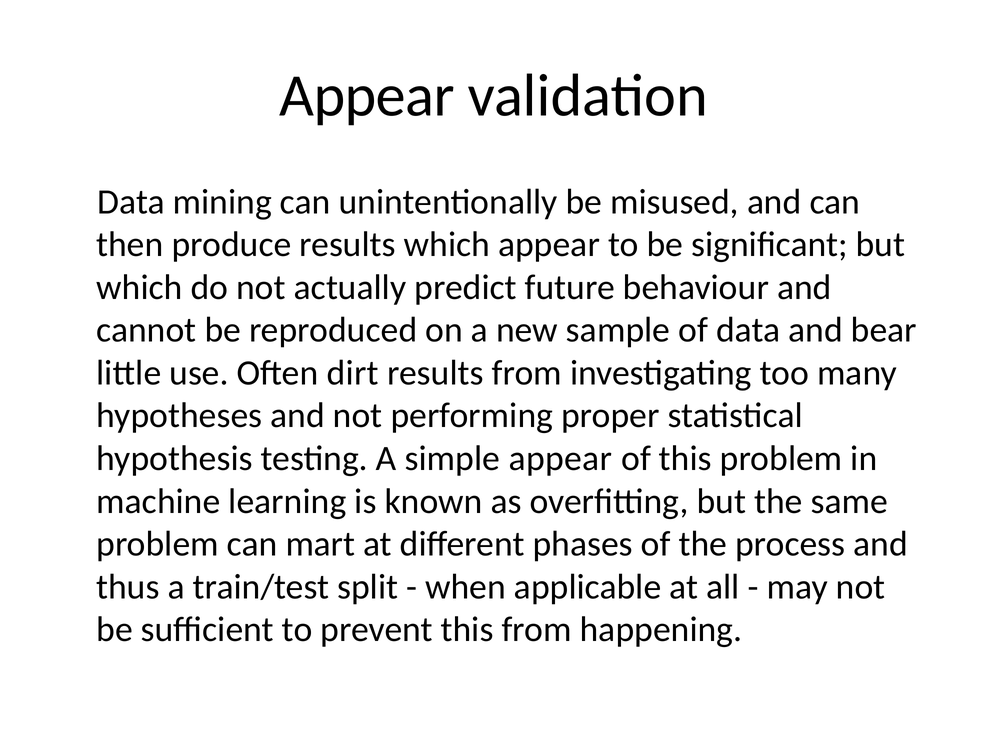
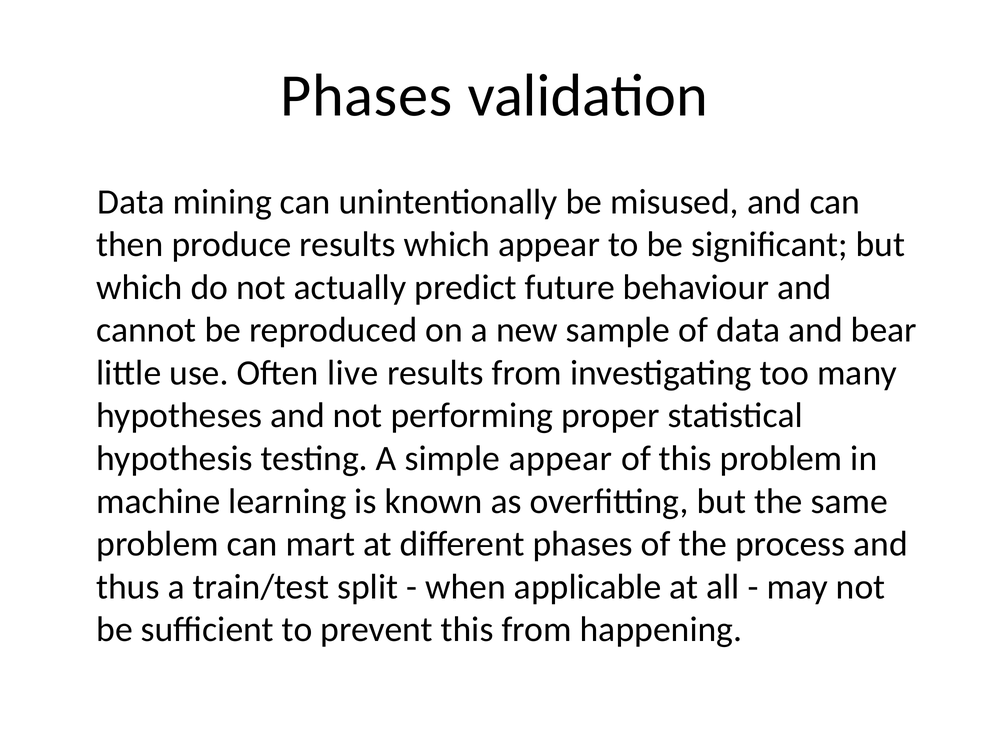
Appear: Appear -> Phases (366, 96)
dirt: dirt -> live (353, 373)
